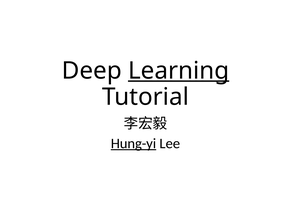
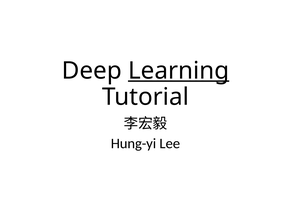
Hung-yi underline: present -> none (134, 144)
